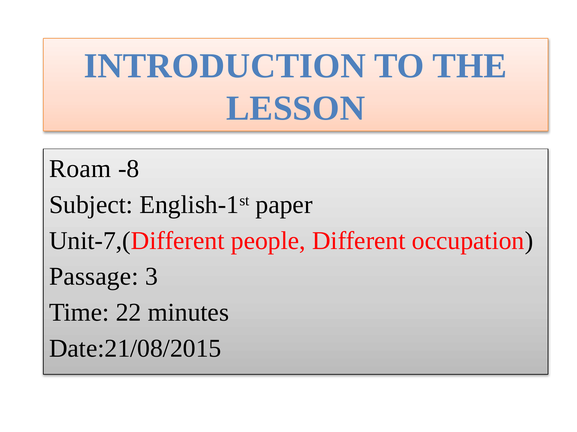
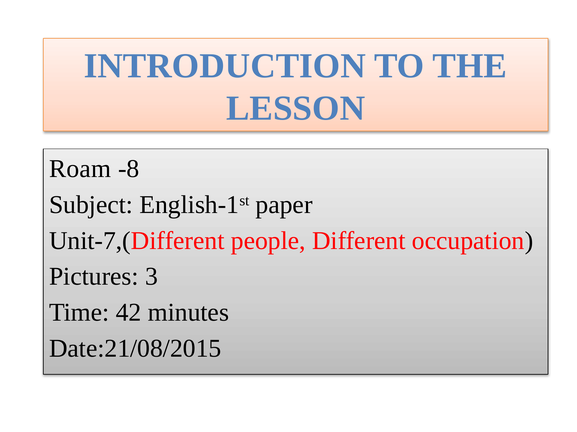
Passage: Passage -> Pictures (94, 277)
22: 22 -> 42 (129, 313)
